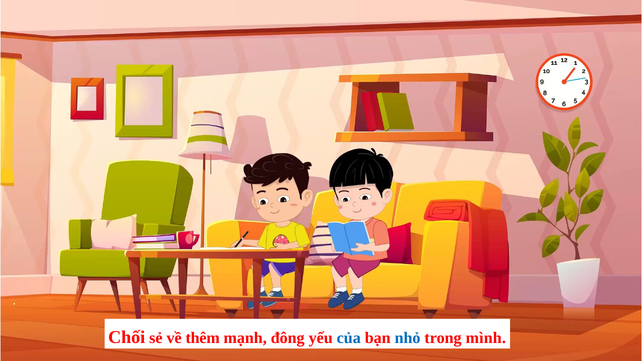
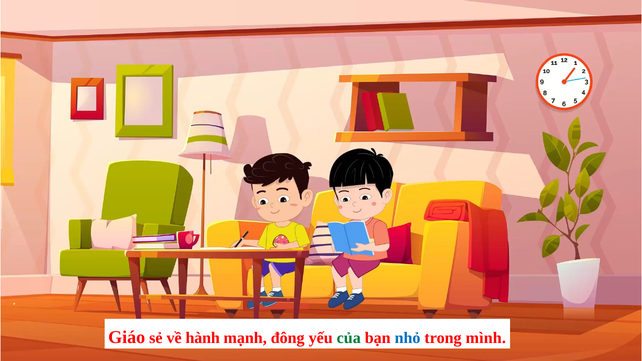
Chối: Chối -> Giáo (127, 337)
thêm: thêm -> hành (203, 337)
của colour: blue -> green (349, 337)
